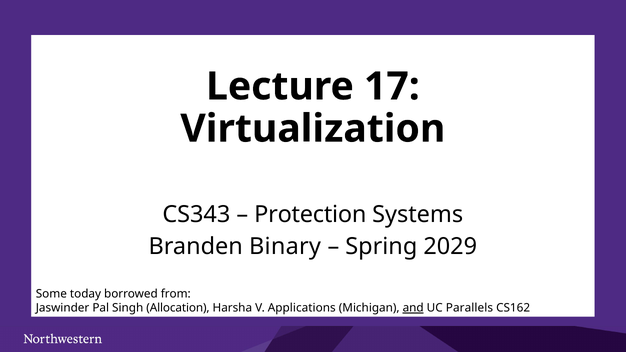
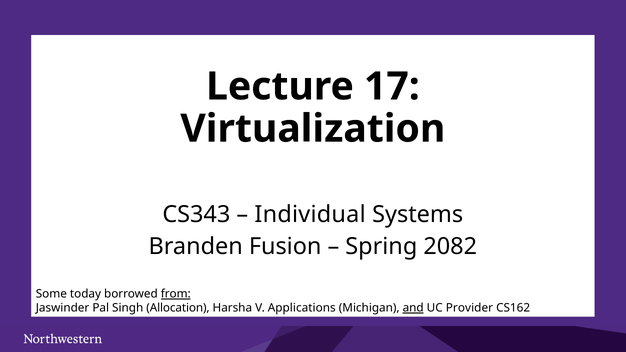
Protection: Protection -> Individual (310, 215)
Binary: Binary -> Fusion (285, 246)
2029: 2029 -> 2082 (450, 246)
from underline: none -> present (176, 294)
Parallels: Parallels -> Provider (469, 308)
